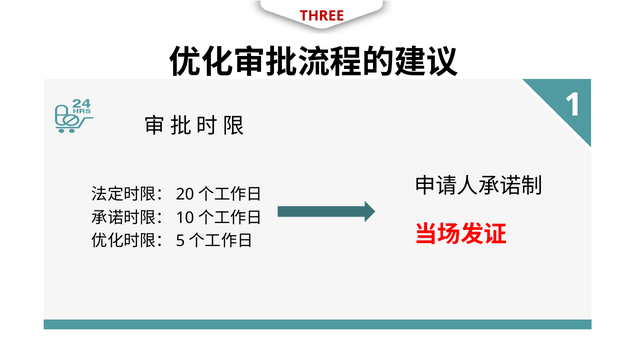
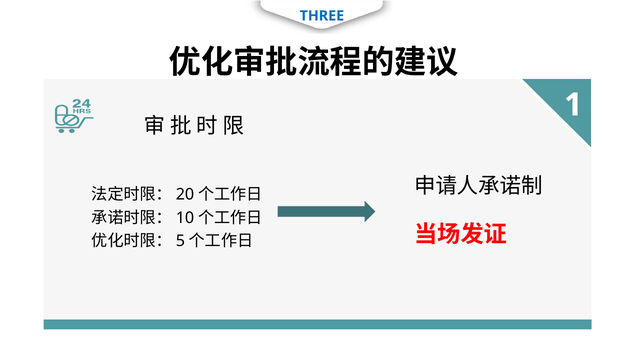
THREE colour: red -> blue (322, 16)
